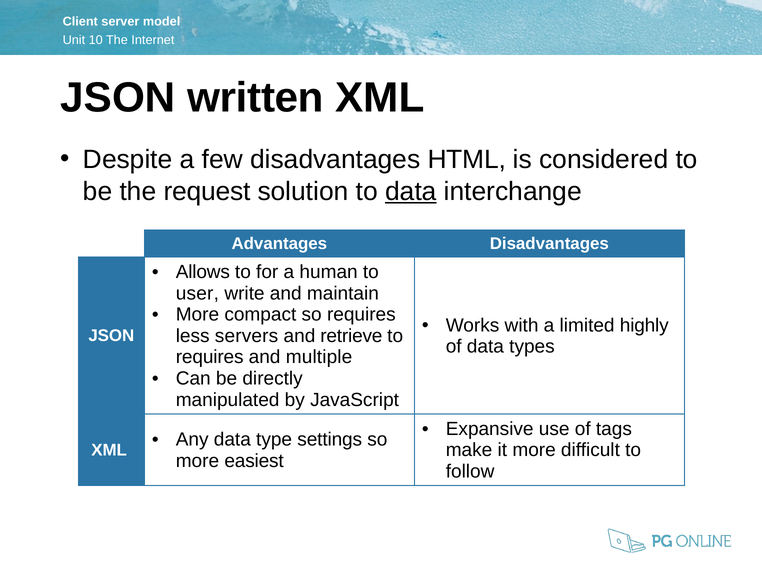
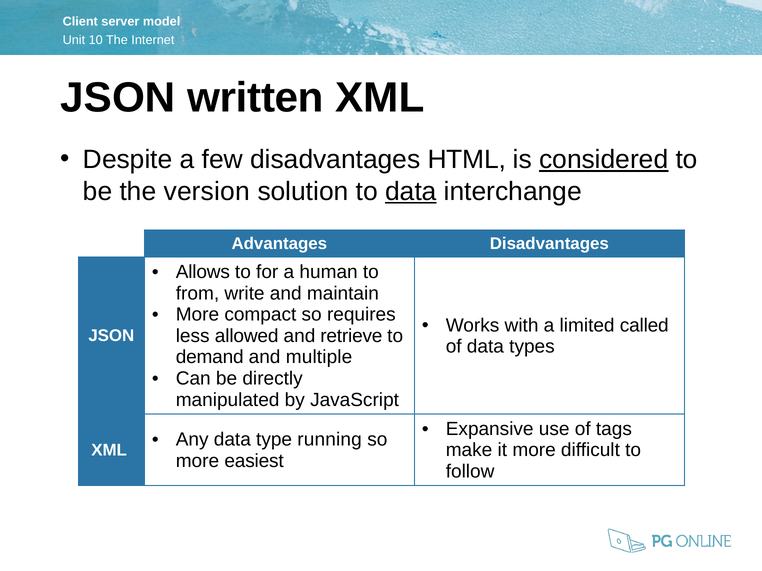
considered underline: none -> present (604, 160)
request: request -> version (207, 191)
user: user -> from (197, 294)
highly: highly -> called (644, 326)
servers: servers -> allowed (247, 336)
requires: requires -> demand (210, 357)
settings: settings -> running (330, 440)
